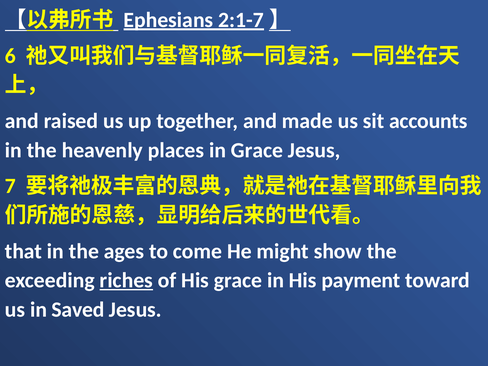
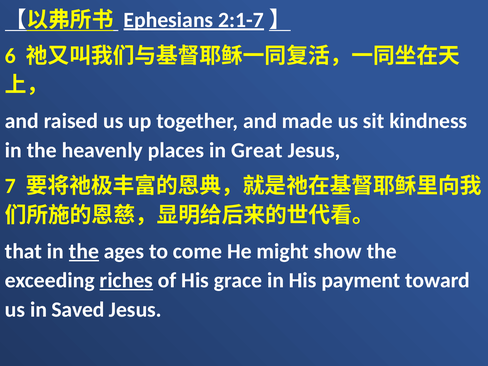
accounts: accounts -> kindness (428, 121)
in Grace: Grace -> Great (257, 150)
the underline: none -> present (84, 251)
